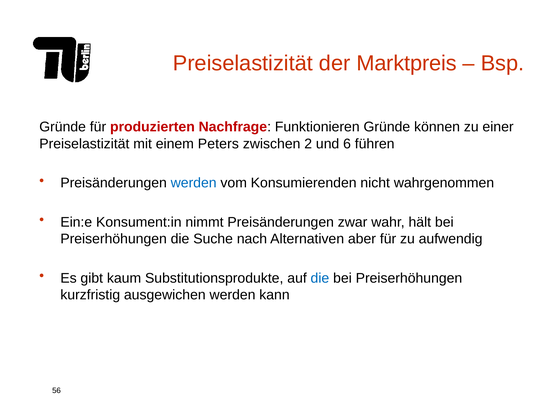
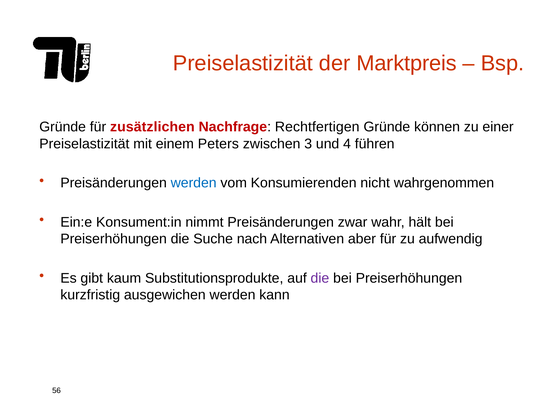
produzierten: produzierten -> zusätzlichen (152, 127)
Funktionieren: Funktionieren -> Rechtfertigen (317, 127)
2: 2 -> 3 (308, 144)
6: 6 -> 4 (347, 144)
die colour: blue -> purple (320, 278)
